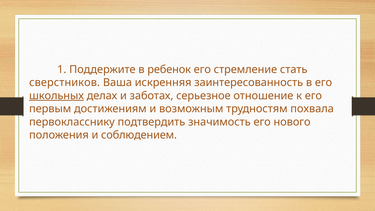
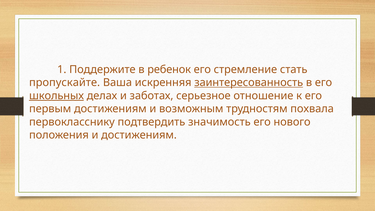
сверстников: сверстников -> пропускайте (65, 83)
заинтересованность underline: none -> present (249, 83)
и соблюдением: соблюдением -> достижениям (139, 135)
